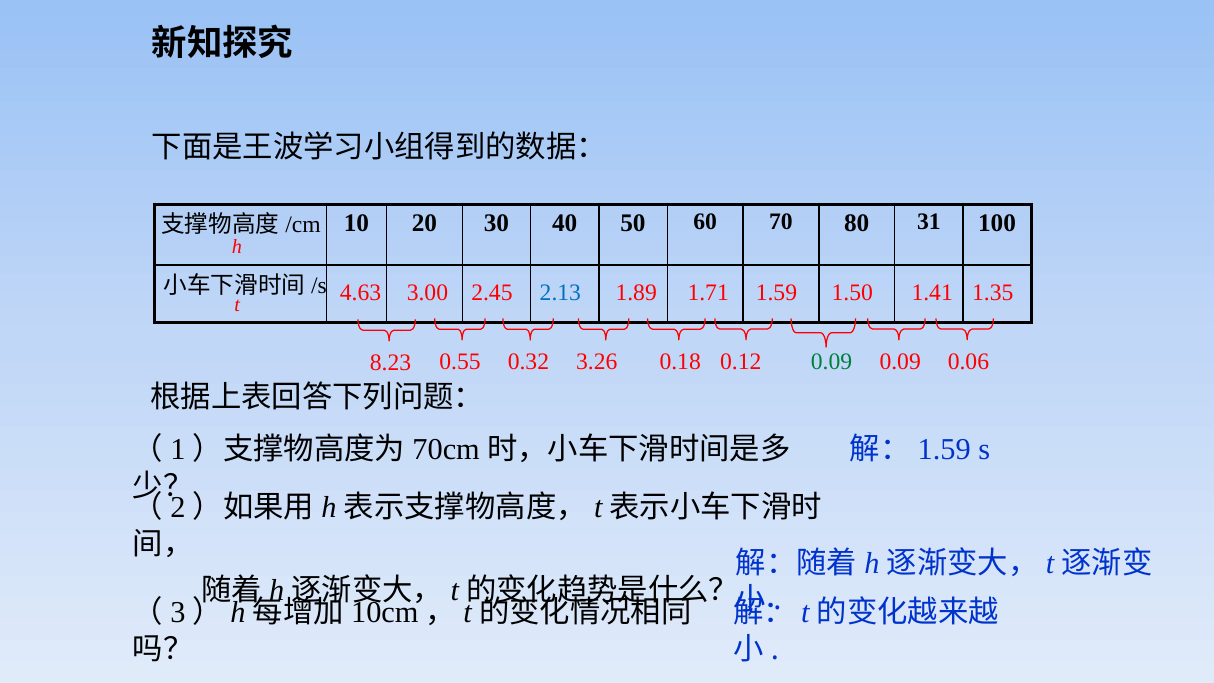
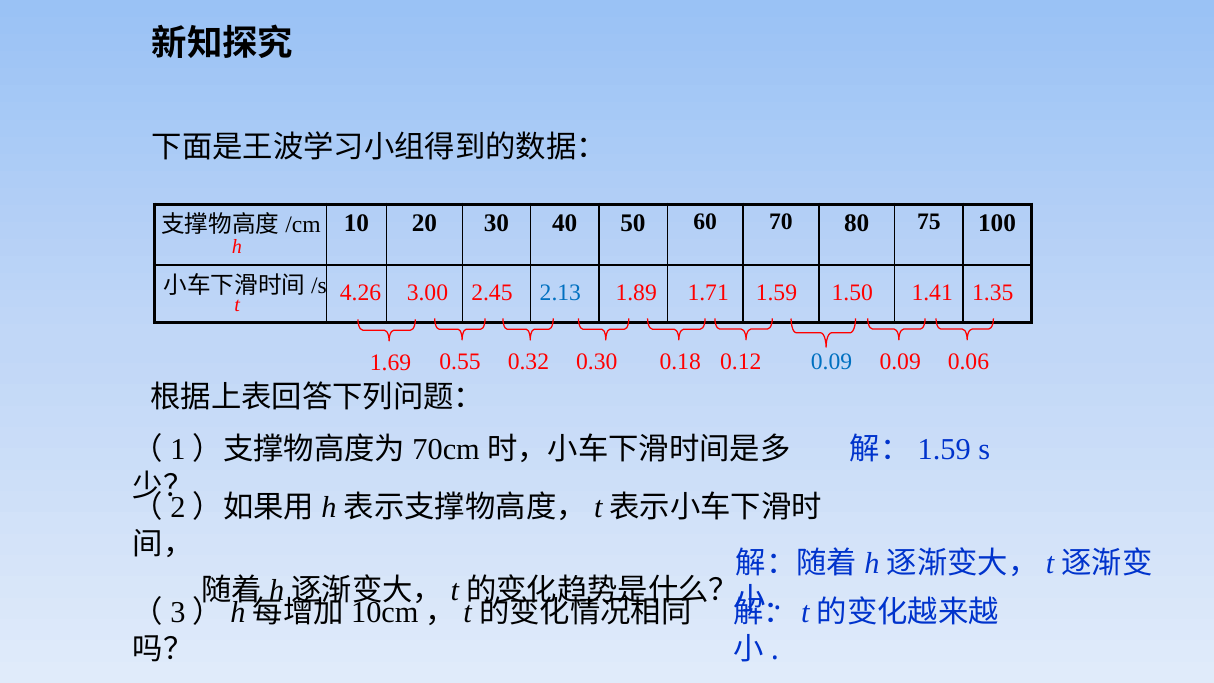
31: 31 -> 75 (929, 222)
4.63: 4.63 -> 4.26 (360, 293)
8.23: 8.23 -> 1.69 (390, 363)
3.26: 3.26 -> 0.30 (597, 362)
0.09 colour: green -> blue (831, 362)
